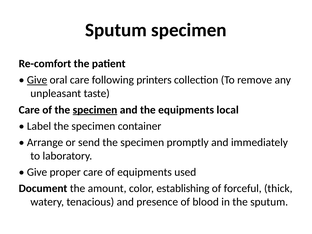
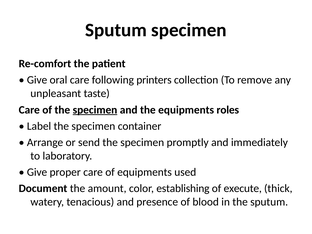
Give underline: present -> none (37, 80)
local: local -> roles (228, 110)
forceful: forceful -> execute (243, 188)
